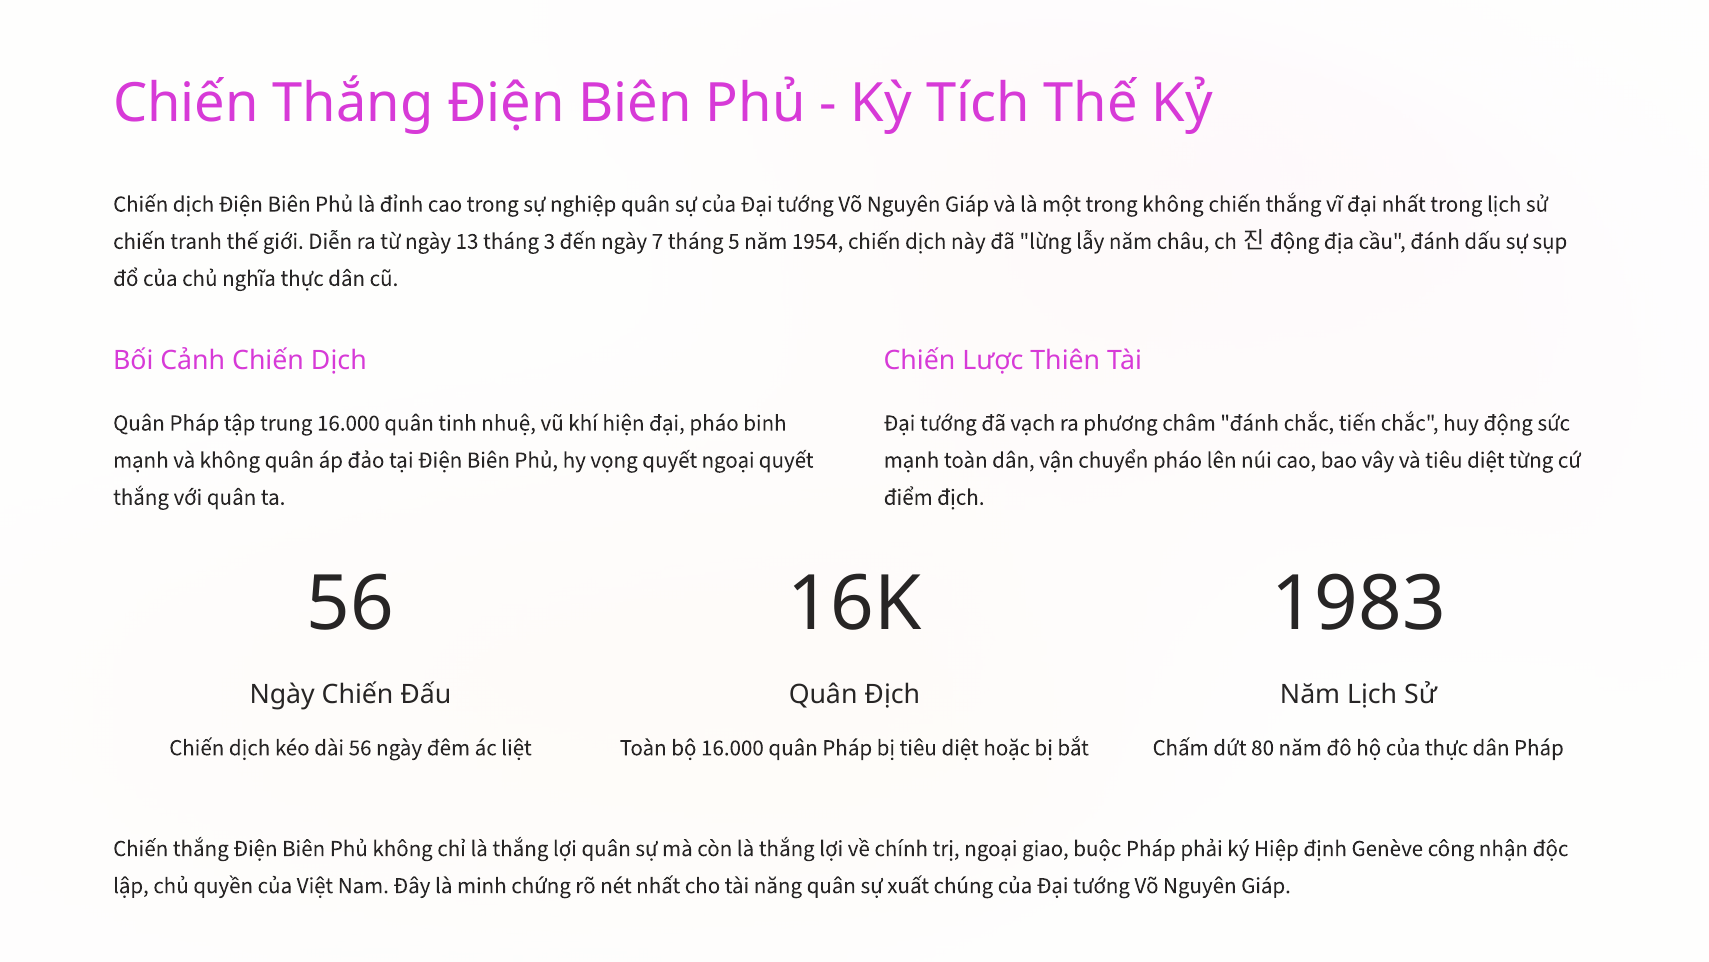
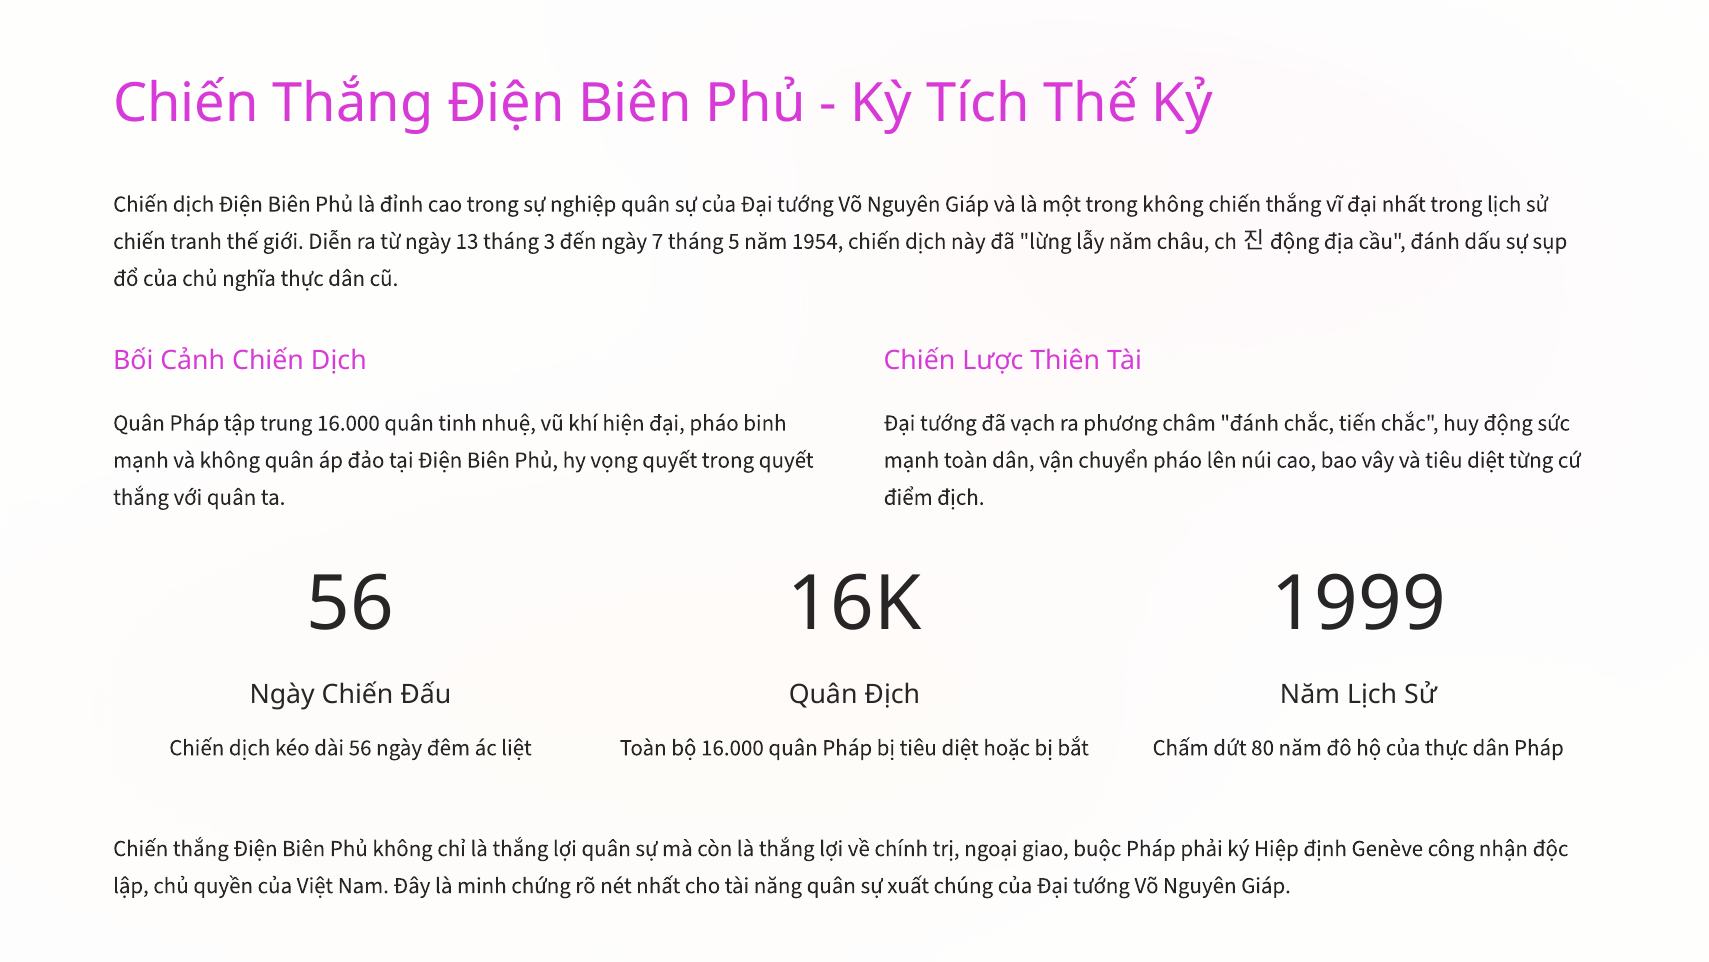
quyết ngoại: ngoại -> trong (728, 460)
1983: 1983 -> 1999 (1358, 604)
